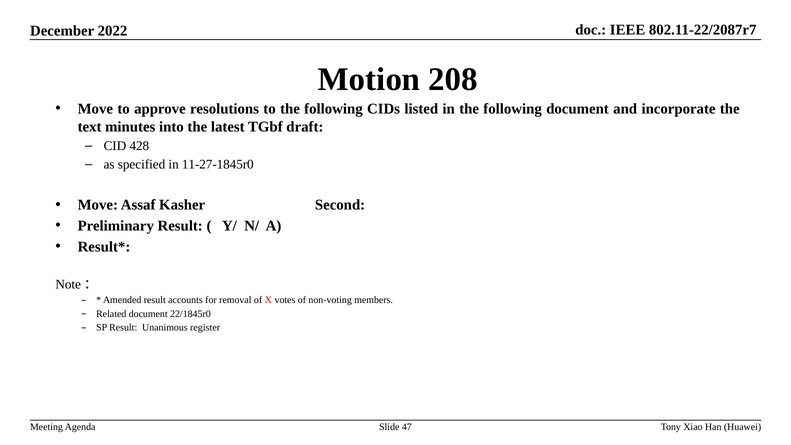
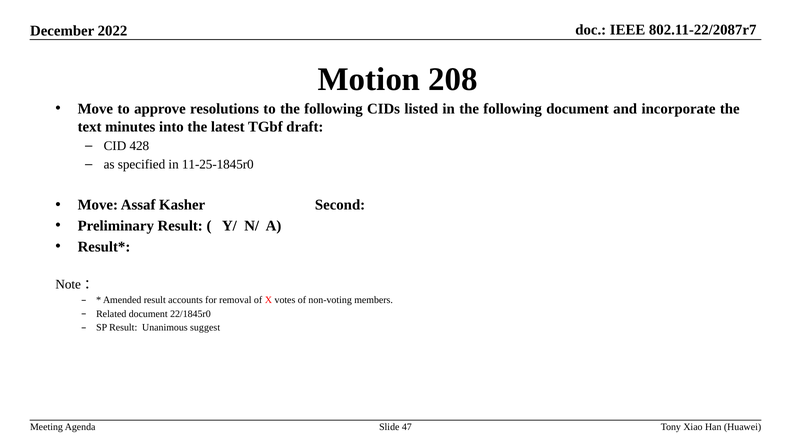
11-27-1845r0: 11-27-1845r0 -> 11-25-1845r0 (218, 164)
register: register -> suggest (205, 328)
